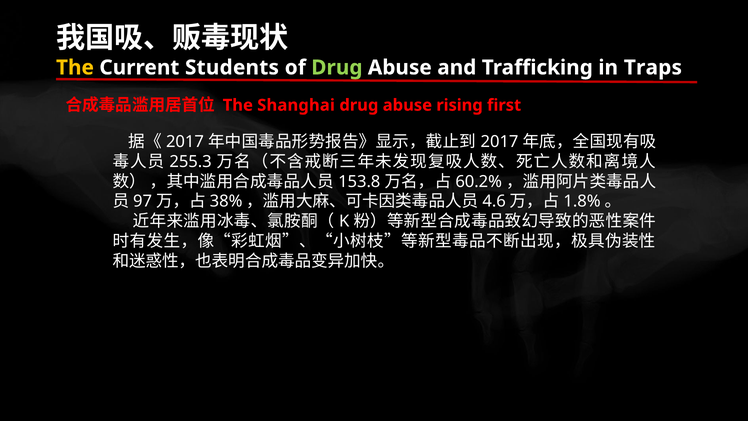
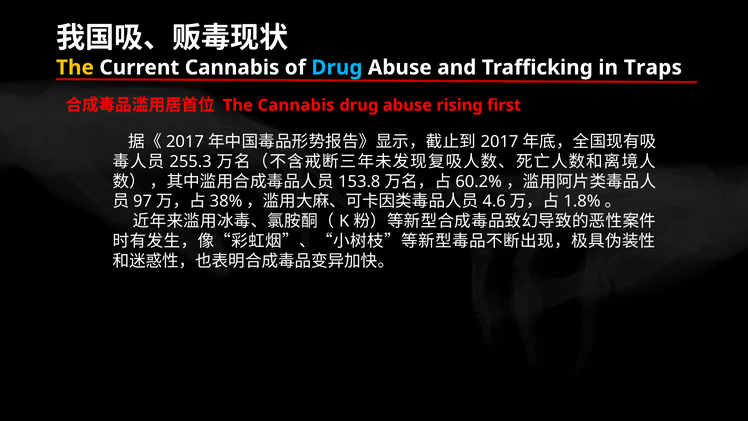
Current Students: Students -> Cannabis (232, 68)
Drug colour: light green -> light blue (337, 68)
The Shanghai: Shanghai -> Cannabis (296, 105)
